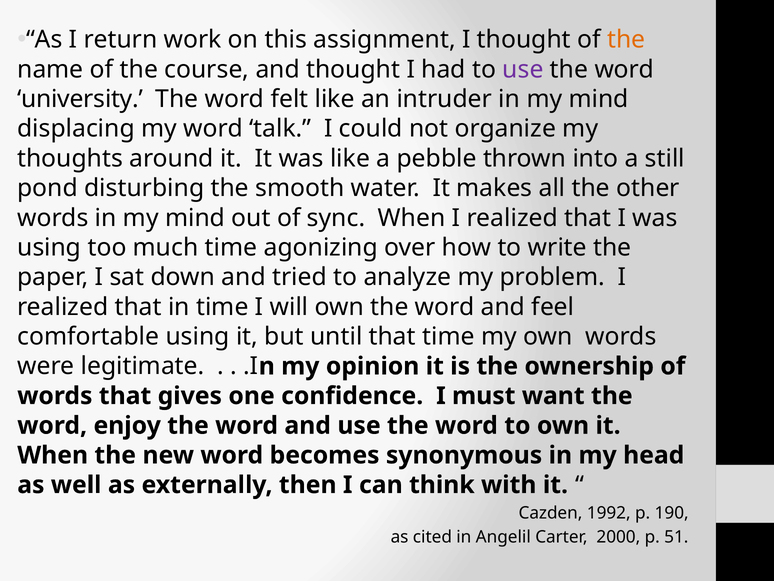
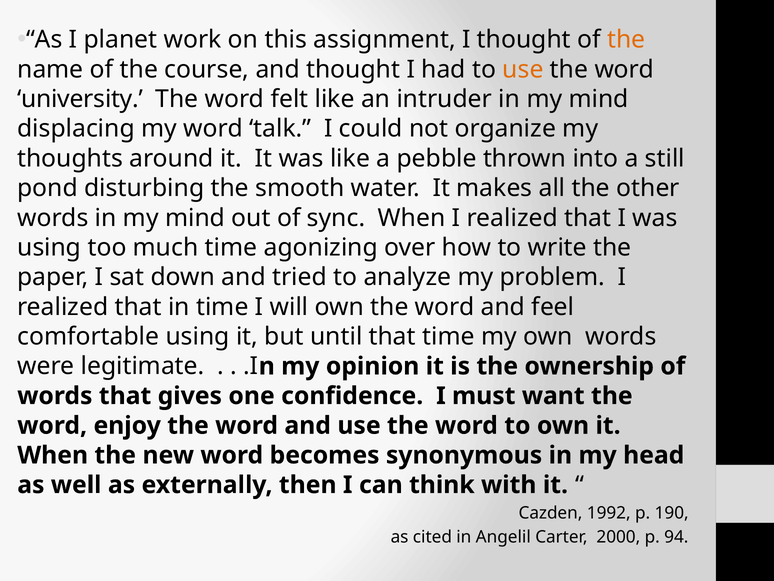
return: return -> planet (120, 40)
use colour: purple -> orange (523, 69)
51: 51 -> 94 (676, 537)
